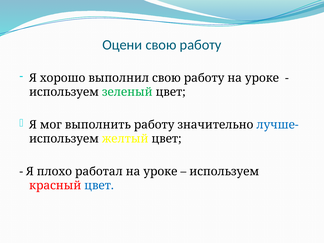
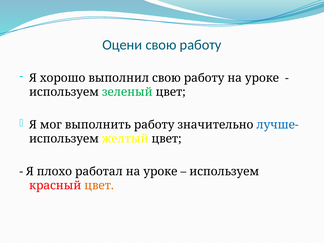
цвет colour: blue -> orange (99, 186)
